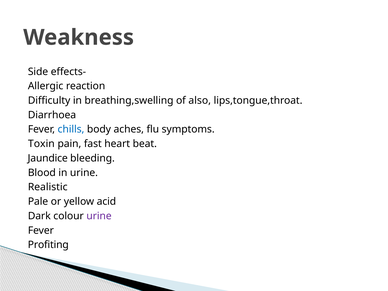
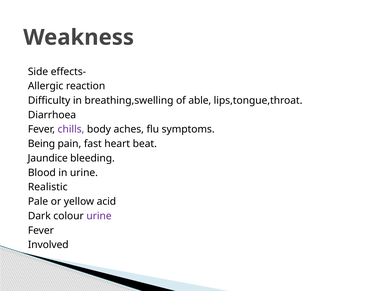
also: also -> able (200, 100)
chills colour: blue -> purple (71, 129)
Toxin: Toxin -> Being (41, 144)
Profiting: Profiting -> Involved (48, 245)
